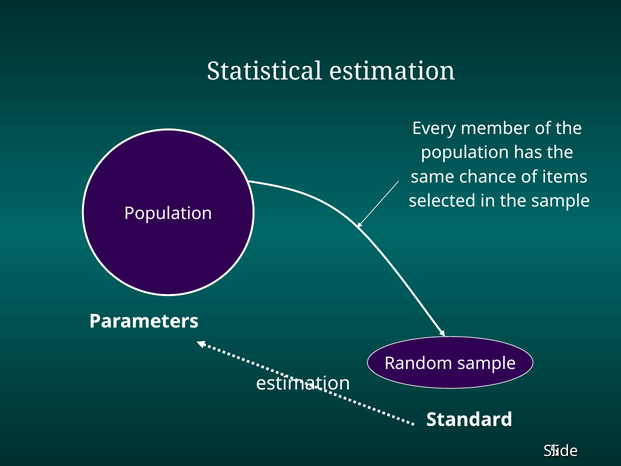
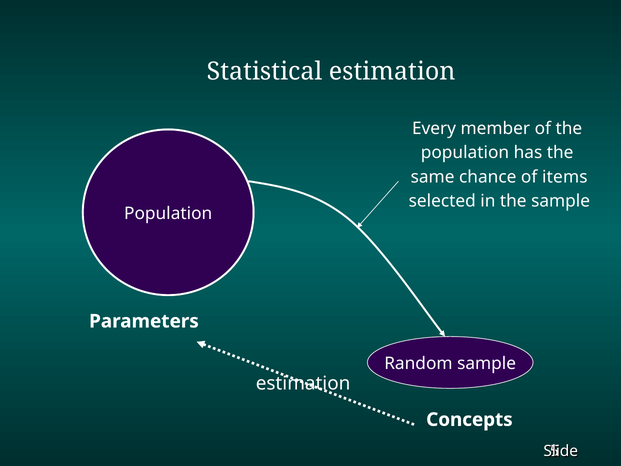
Standard: Standard -> Concepts (469, 419)
